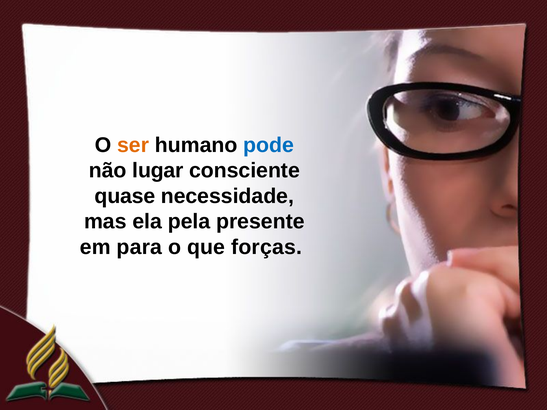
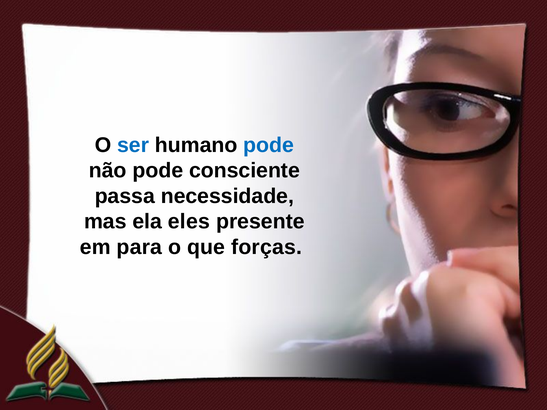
ser colour: orange -> blue (133, 145)
não lugar: lugar -> pode (158, 171)
quase: quase -> passa (125, 196)
pela: pela -> eles (189, 222)
